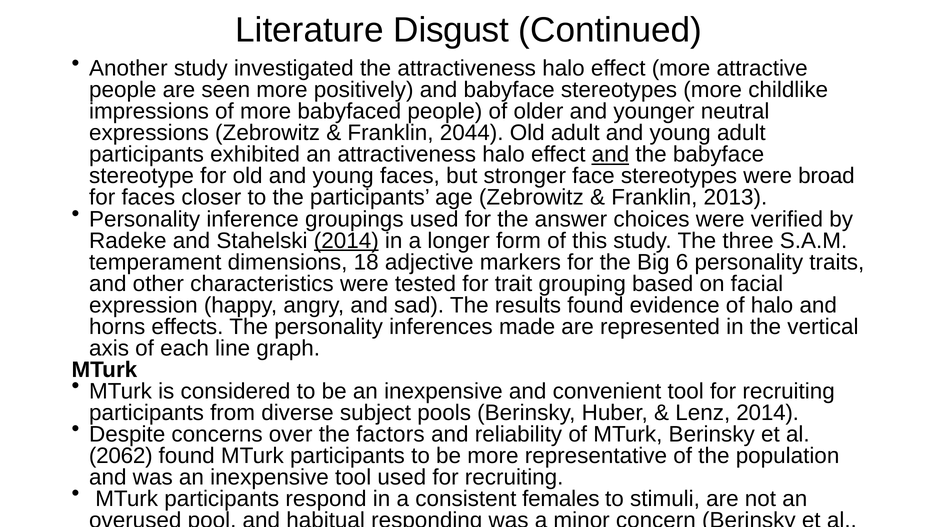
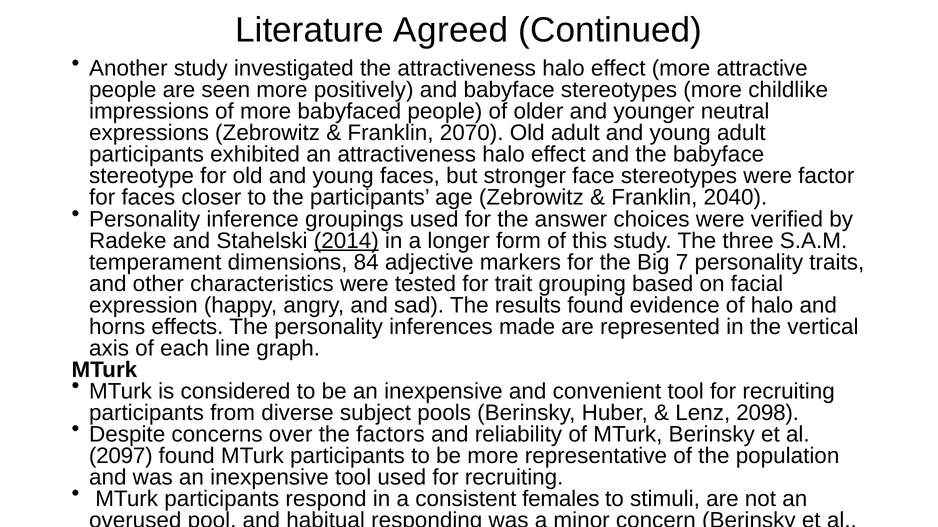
Disgust: Disgust -> Agreed (451, 30)
2044: 2044 -> 2070 (472, 133)
and underline: present -> none (610, 155)
broad: broad -> factor (826, 176)
2013: 2013 -> 2040 (735, 198)
18: 18 -> 84 (366, 262)
6: 6 -> 7 (682, 262)
Lenz 2014: 2014 -> 2098 (768, 413)
2062: 2062 -> 2097 (121, 456)
